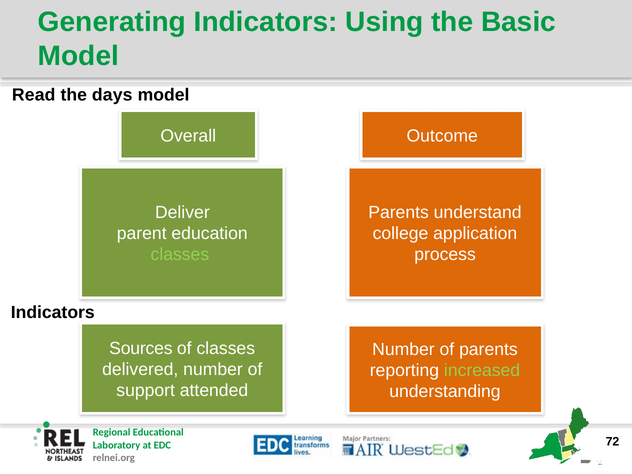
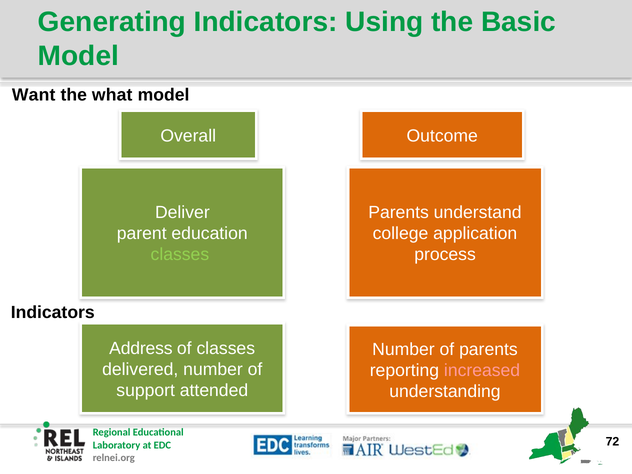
Read: Read -> Want (34, 95)
days: days -> what (112, 95)
Sources: Sources -> Address (141, 348)
increased colour: light green -> pink (482, 370)
